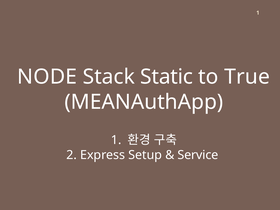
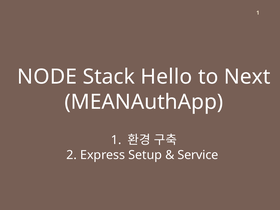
Static: Static -> Hello (166, 77)
True: True -> Next (247, 77)
